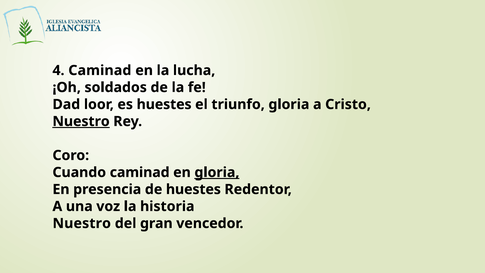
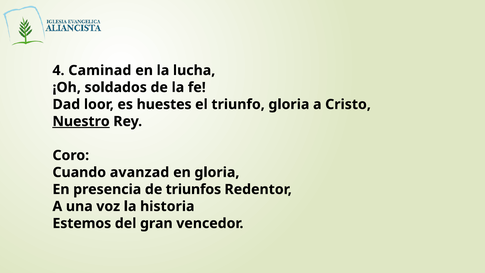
Cuando caminad: caminad -> avanzad (140, 172)
gloria underline: present -> none (217, 172)
de huestes: huestes -> triunfos (193, 189)
Nuestro: Nuestro -> Estemos (82, 223)
